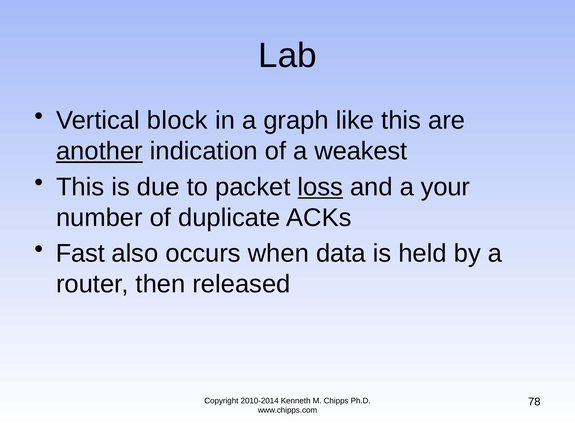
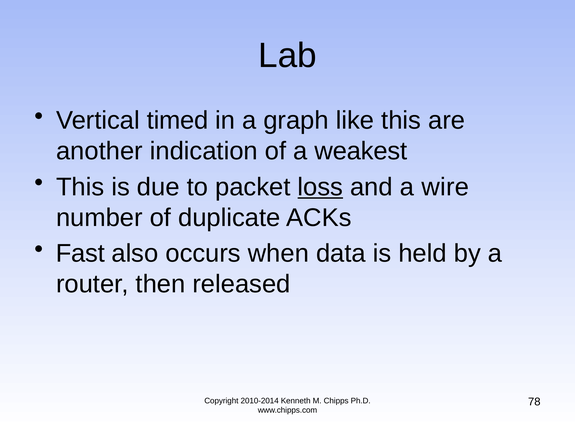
block: block -> timed (178, 121)
another underline: present -> none (99, 151)
your: your -> wire (445, 187)
